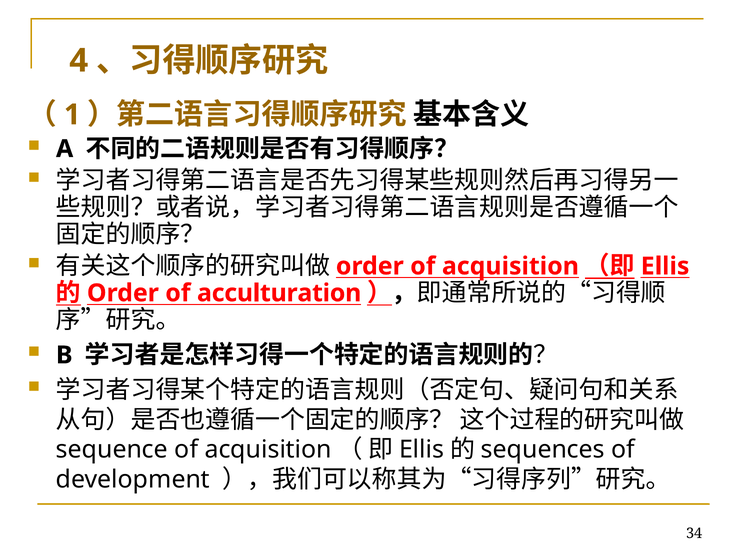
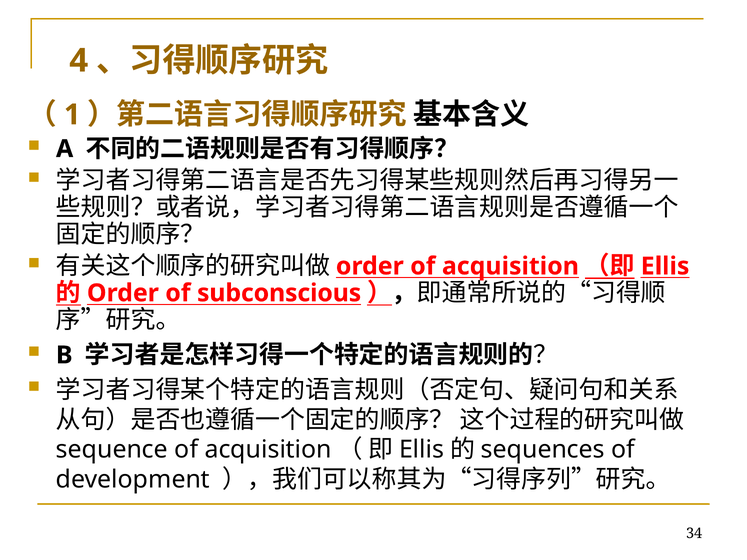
acculturation: acculturation -> subconscious (279, 293)
